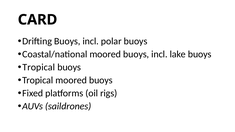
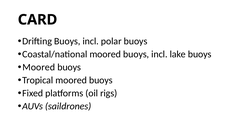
Tropical: Tropical -> Moored (39, 67)
